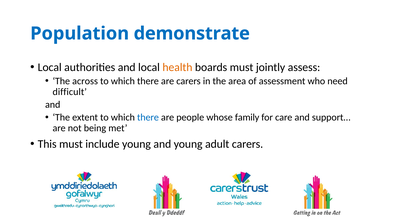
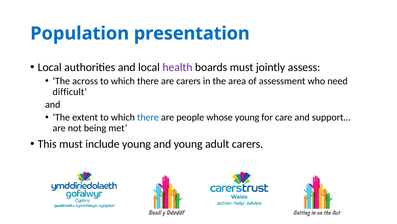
demonstrate: demonstrate -> presentation (192, 33)
health colour: orange -> purple (177, 67)
whose family: family -> young (247, 117)
